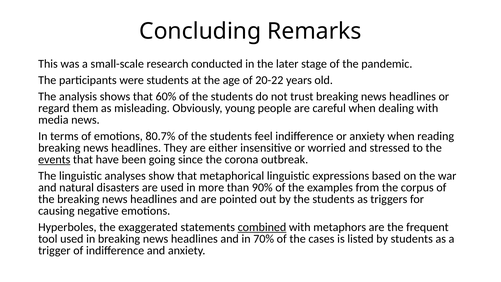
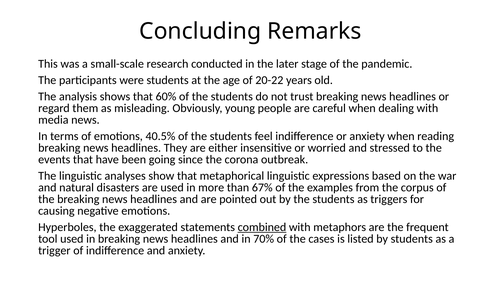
80.7%: 80.7% -> 40.5% (160, 136)
events underline: present -> none (54, 159)
90%: 90% -> 67% (262, 187)
